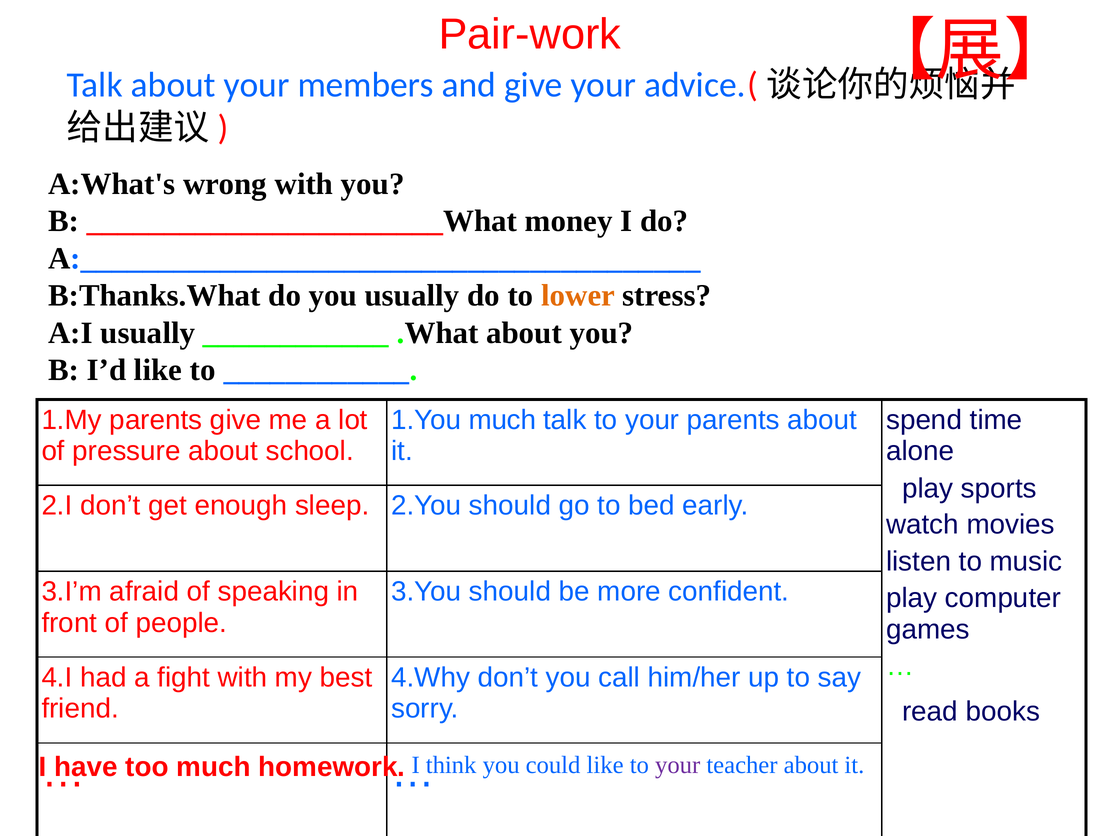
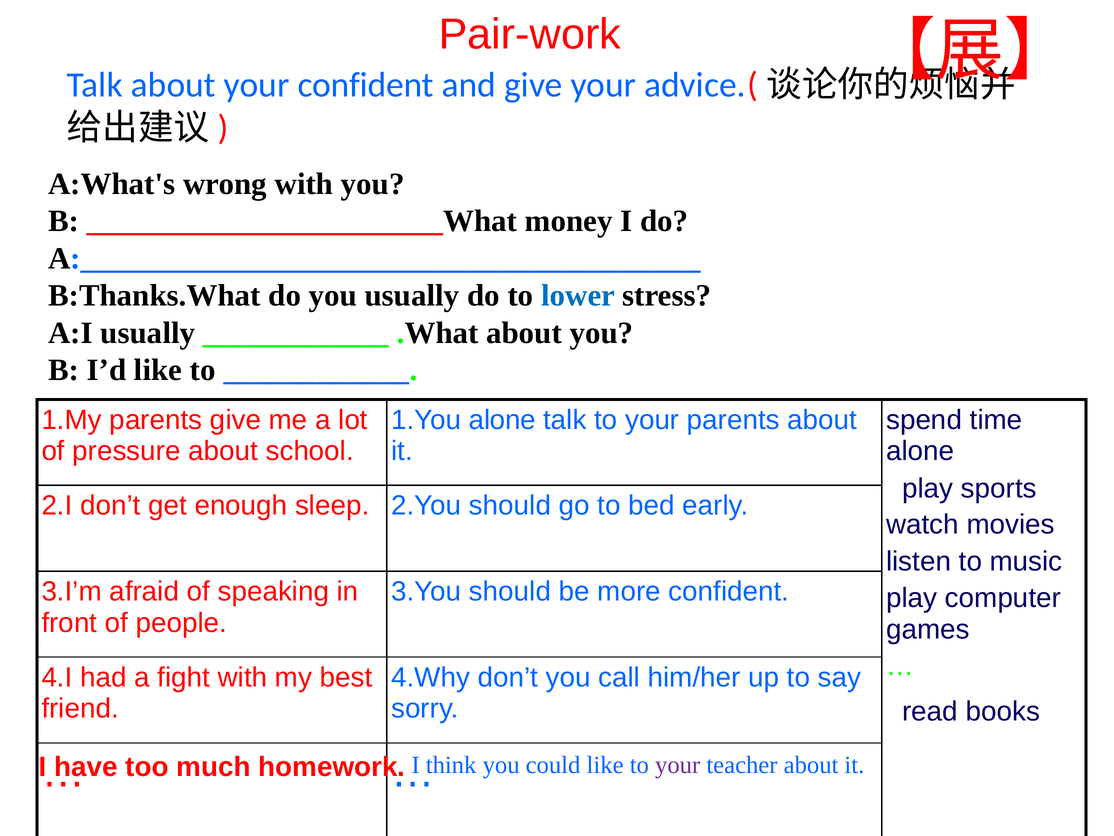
your members: members -> confident (366, 85)
lower colour: orange -> blue (578, 295)
1.You much: much -> alone (502, 420)
